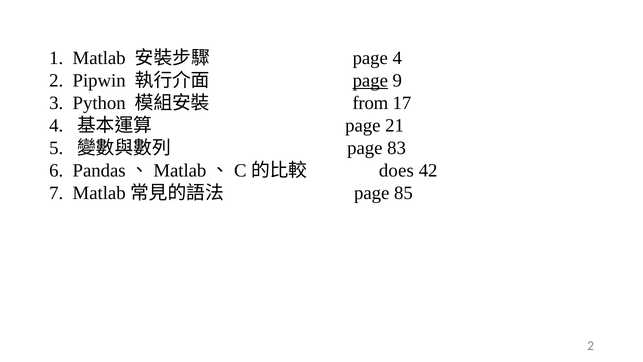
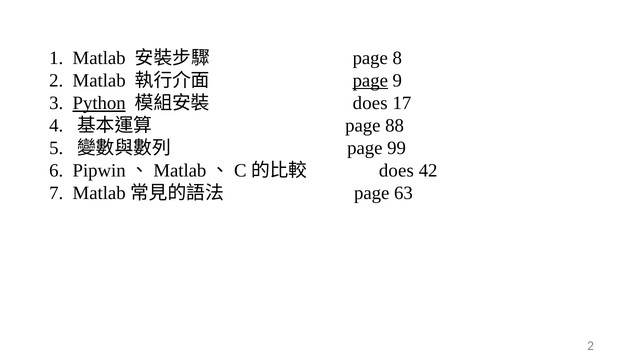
page 4: 4 -> 8 (397, 58)
2 Pipwin: Pipwin -> Matlab (99, 81)
Python underline: none -> present (99, 103)
from: from -> does (370, 103)
21: 21 -> 88 (395, 126)
83: 83 -> 99 (397, 148)
Pandas: Pandas -> Pipwin (99, 171)
85: 85 -> 63 (403, 193)
